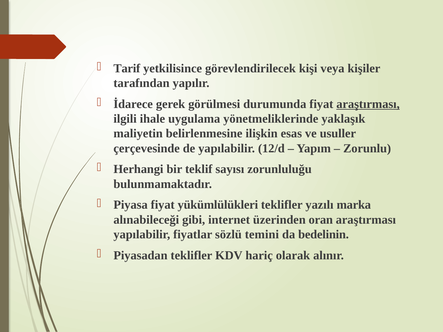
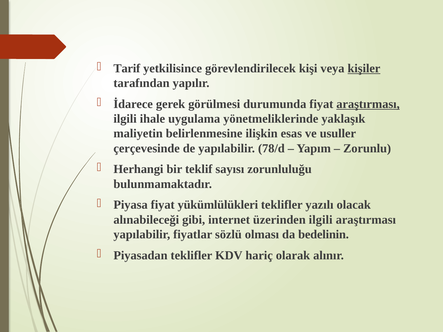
kişiler underline: none -> present (364, 68)
12/d: 12/d -> 78/d (271, 148)
marka: marka -> olacak (354, 205)
üzerinden oran: oran -> ilgili (321, 220)
temini: temini -> olması (262, 235)
